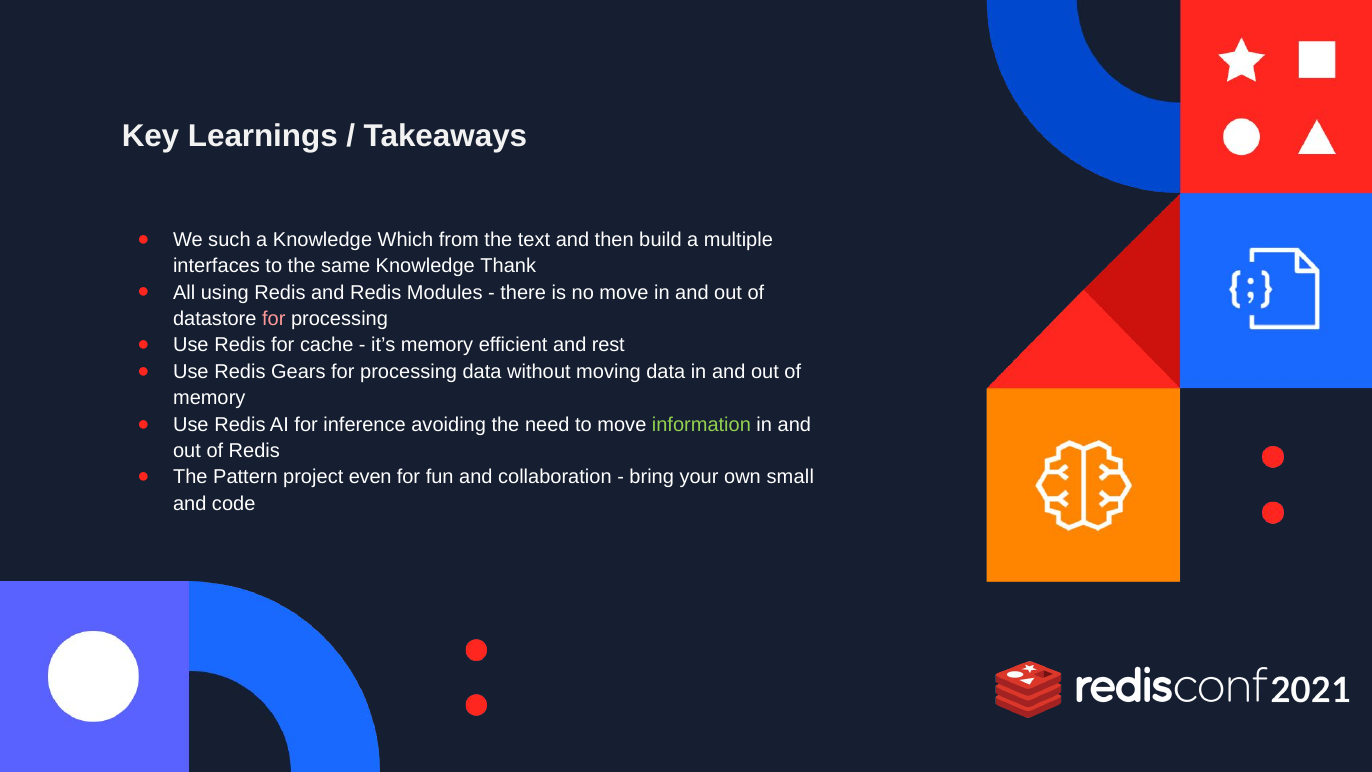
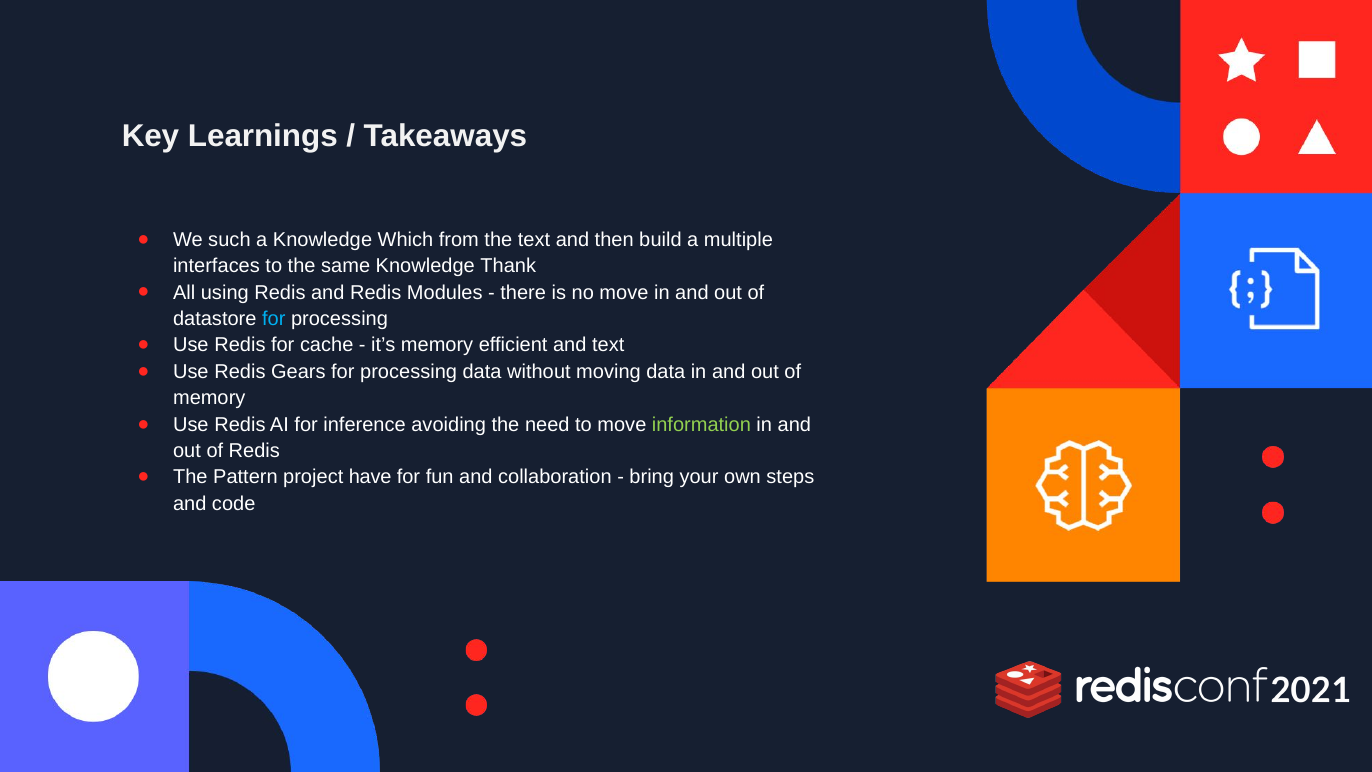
for colour: pink -> light blue (274, 319)
and rest: rest -> text (608, 345)
even: even -> have (370, 477)
small: small -> steps (790, 477)
